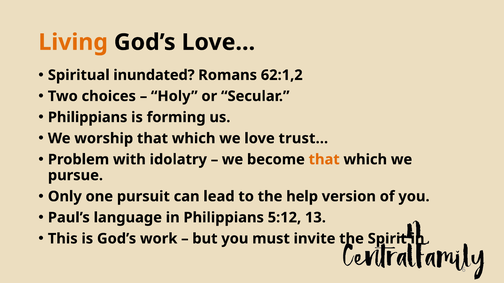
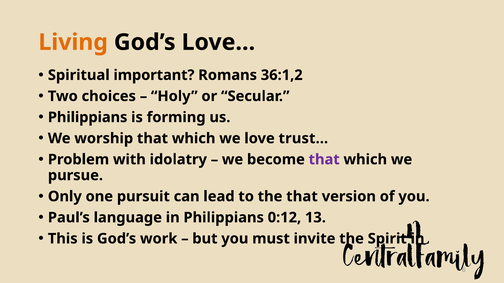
inundated: inundated -> important (154, 75)
62:1,2: 62:1,2 -> 36:1,2 (282, 75)
that colour: orange -> purple (324, 160)
the help: help -> that (302, 197)
5:12: 5:12 -> 0:12 (284, 218)
